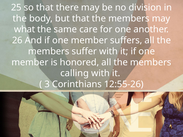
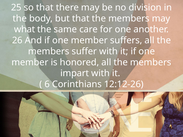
calling: calling -> impart (75, 73)
3: 3 -> 6 (47, 84)
12:55-26: 12:55-26 -> 12:12-26 (124, 84)
